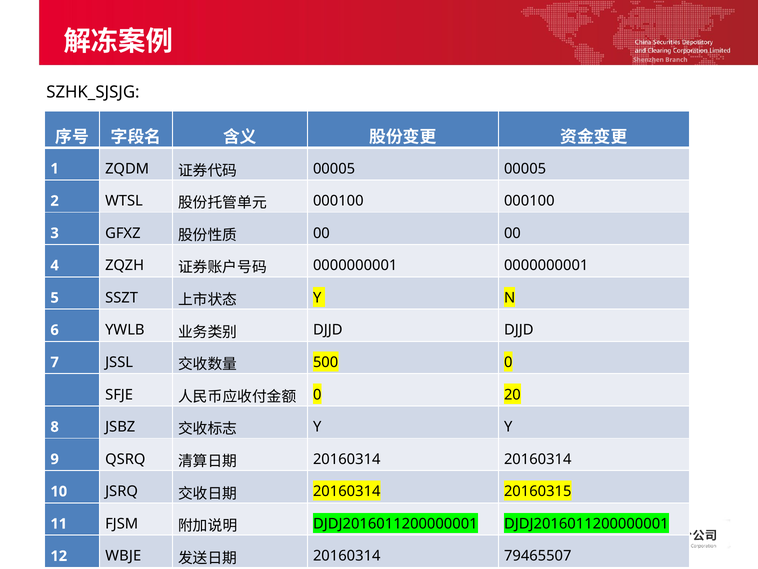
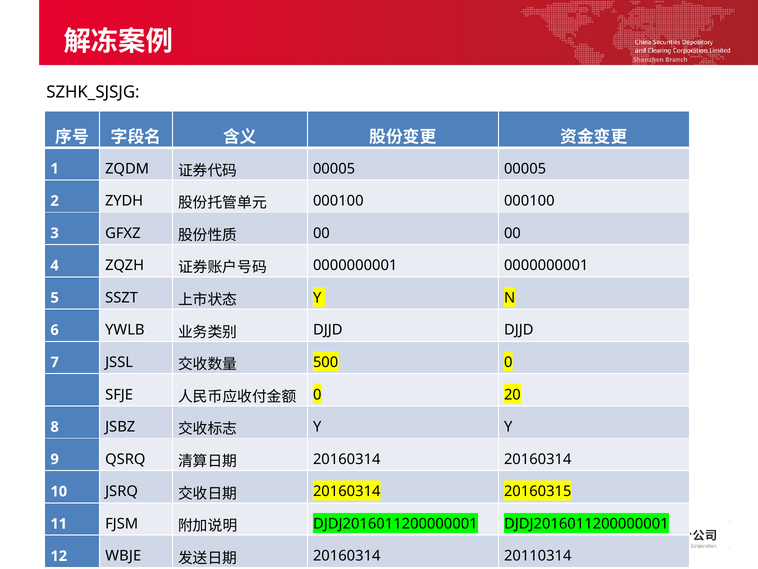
WTSL: WTSL -> ZYDH (124, 201)
79465507: 79465507 -> 20110314 (538, 556)
